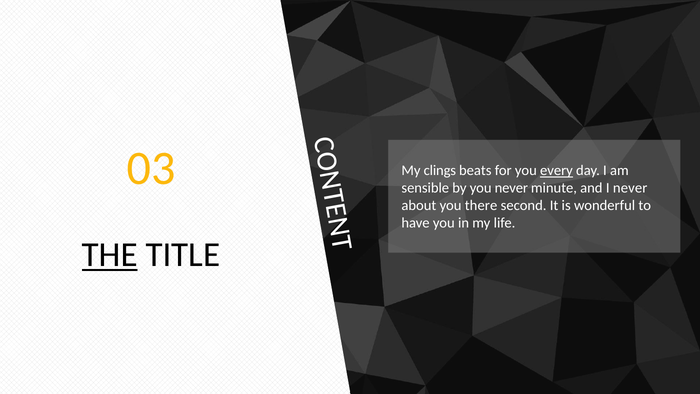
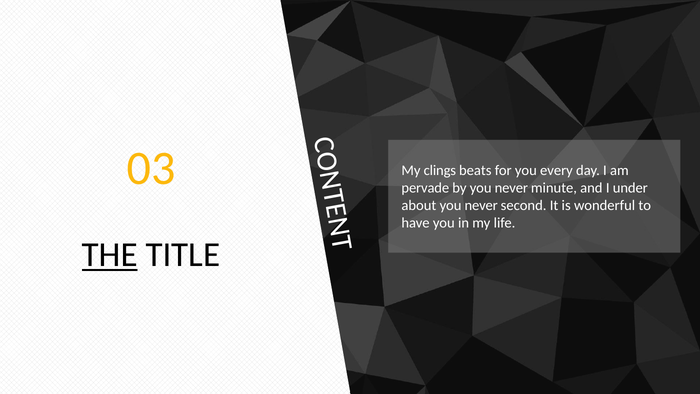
every underline: present -> none (556, 170)
sensible: sensible -> pervade (425, 188)
I never: never -> under (630, 188)
about you there: there -> never (481, 205)
